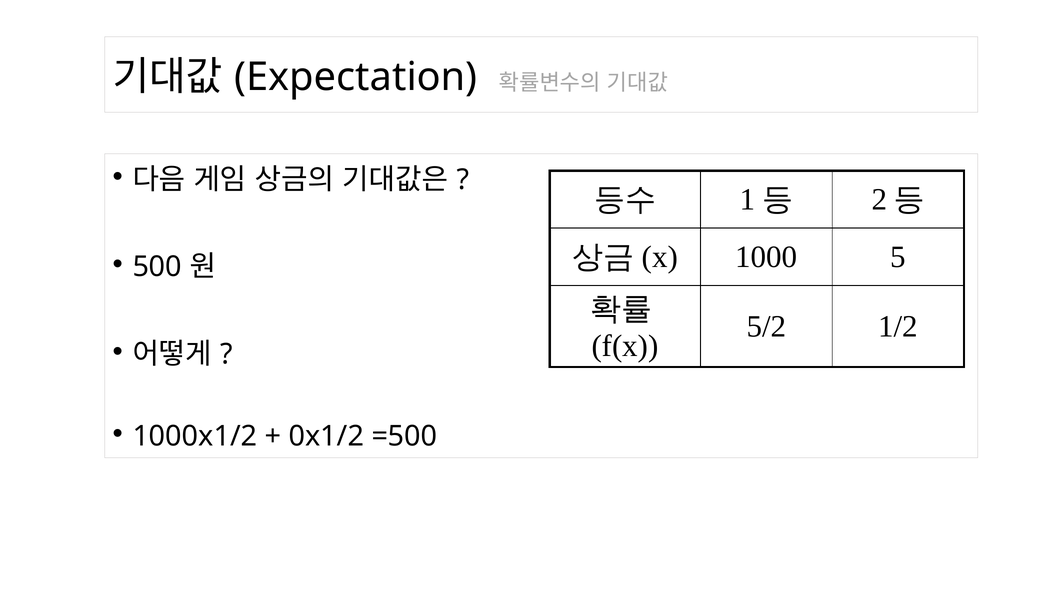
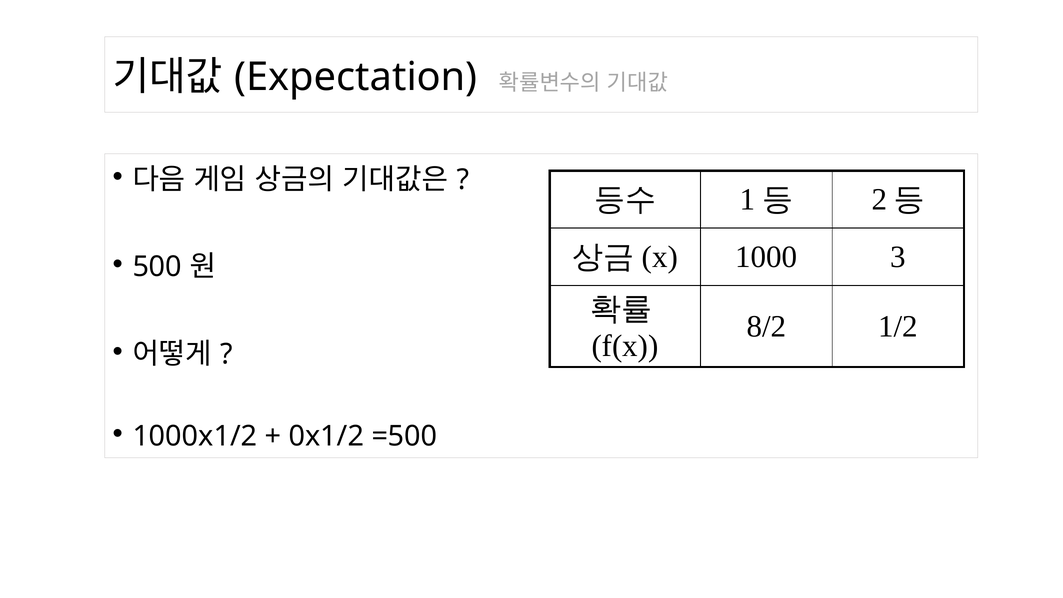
5: 5 -> 3 (898, 257)
5/2: 5/2 -> 8/2 (766, 326)
